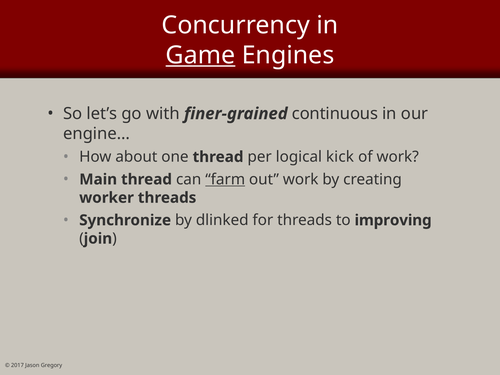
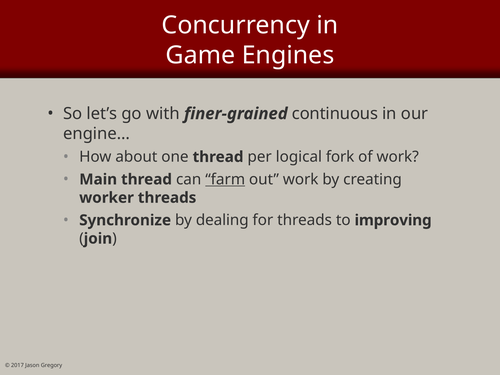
Game underline: present -> none (200, 55)
kick: kick -> fork (340, 157)
dlinked: dlinked -> dealing (222, 220)
